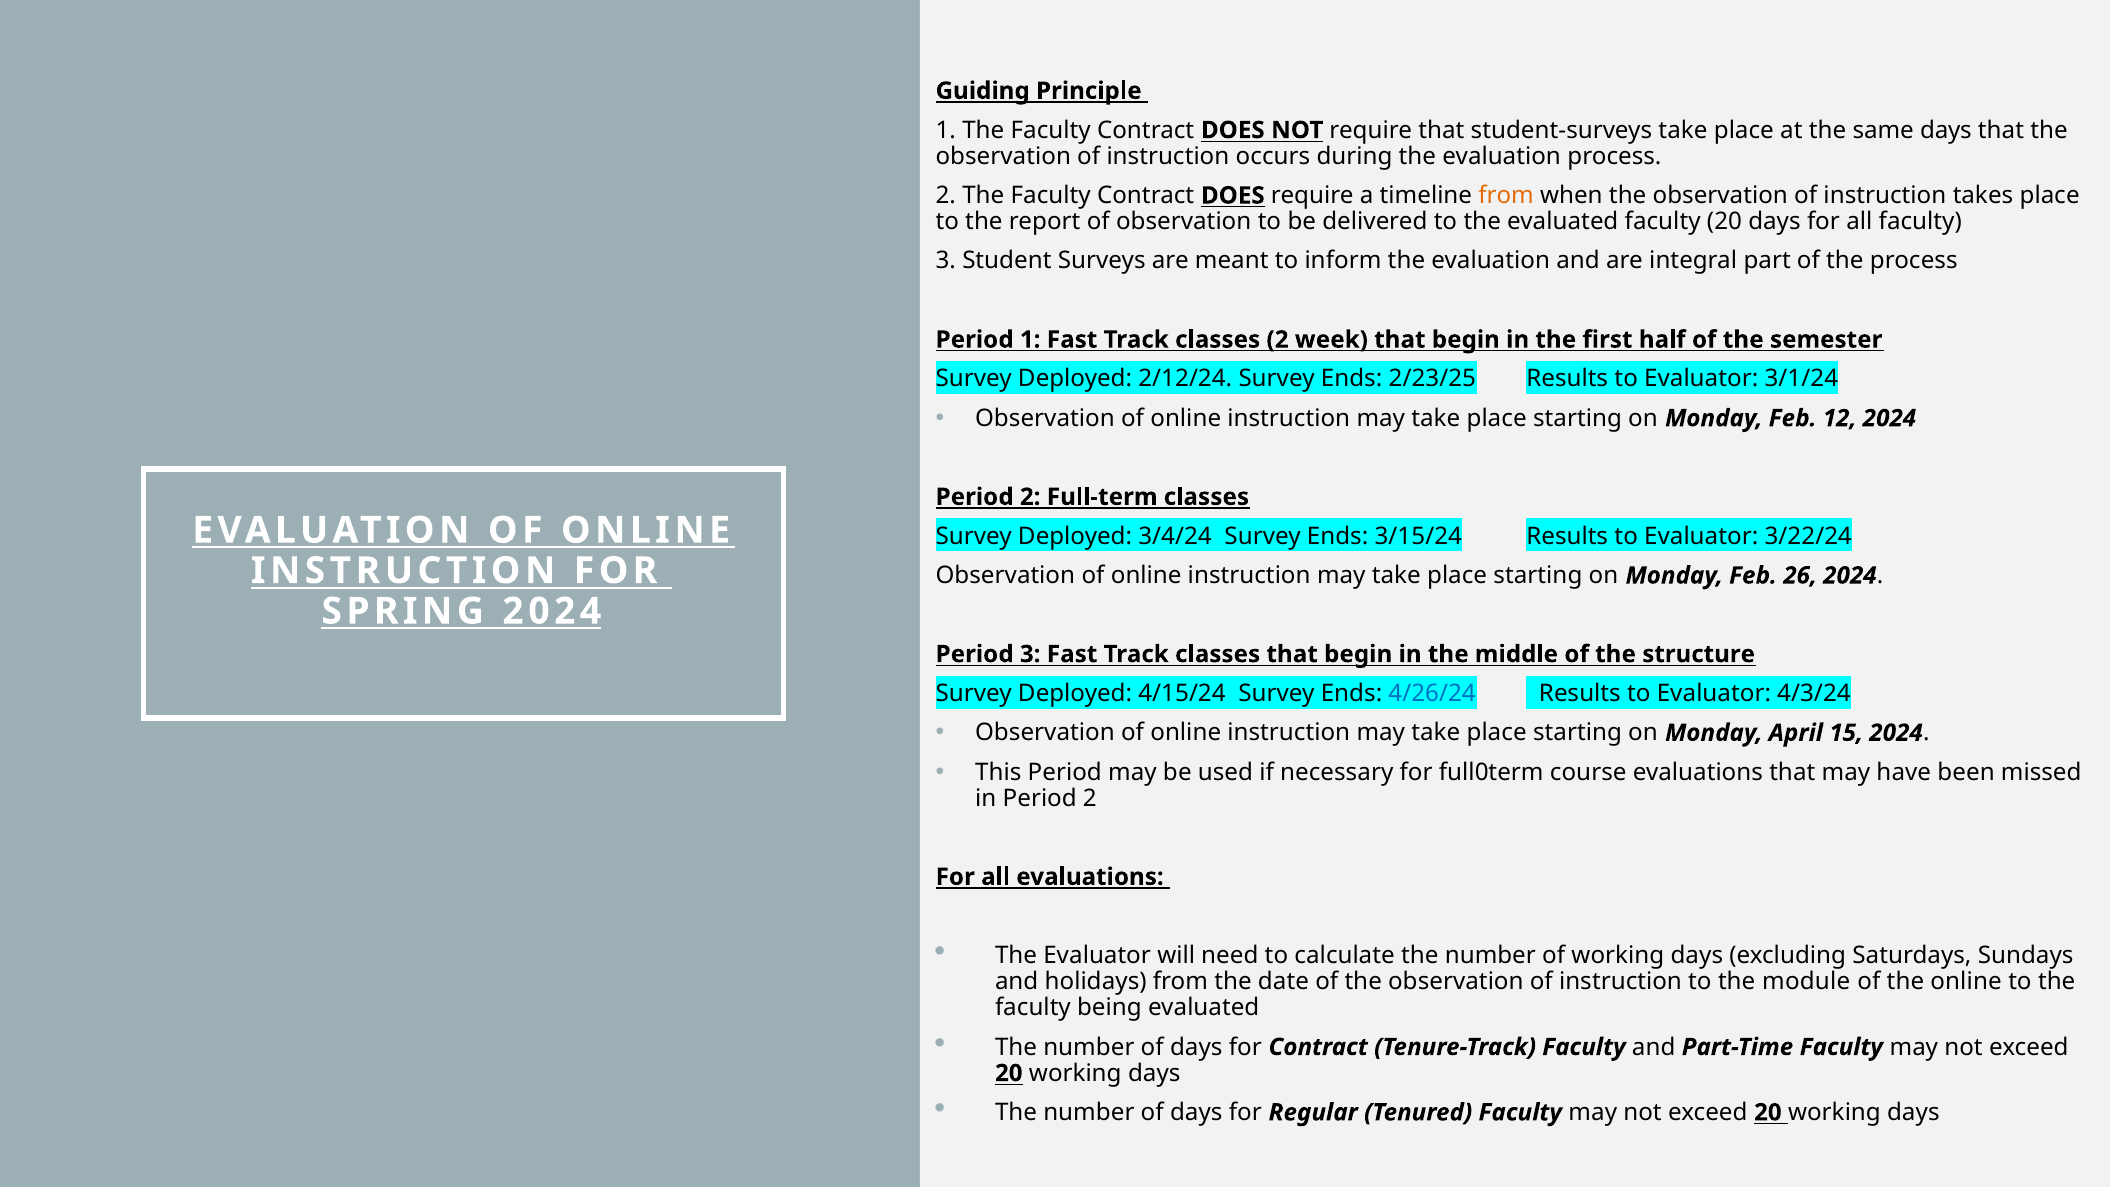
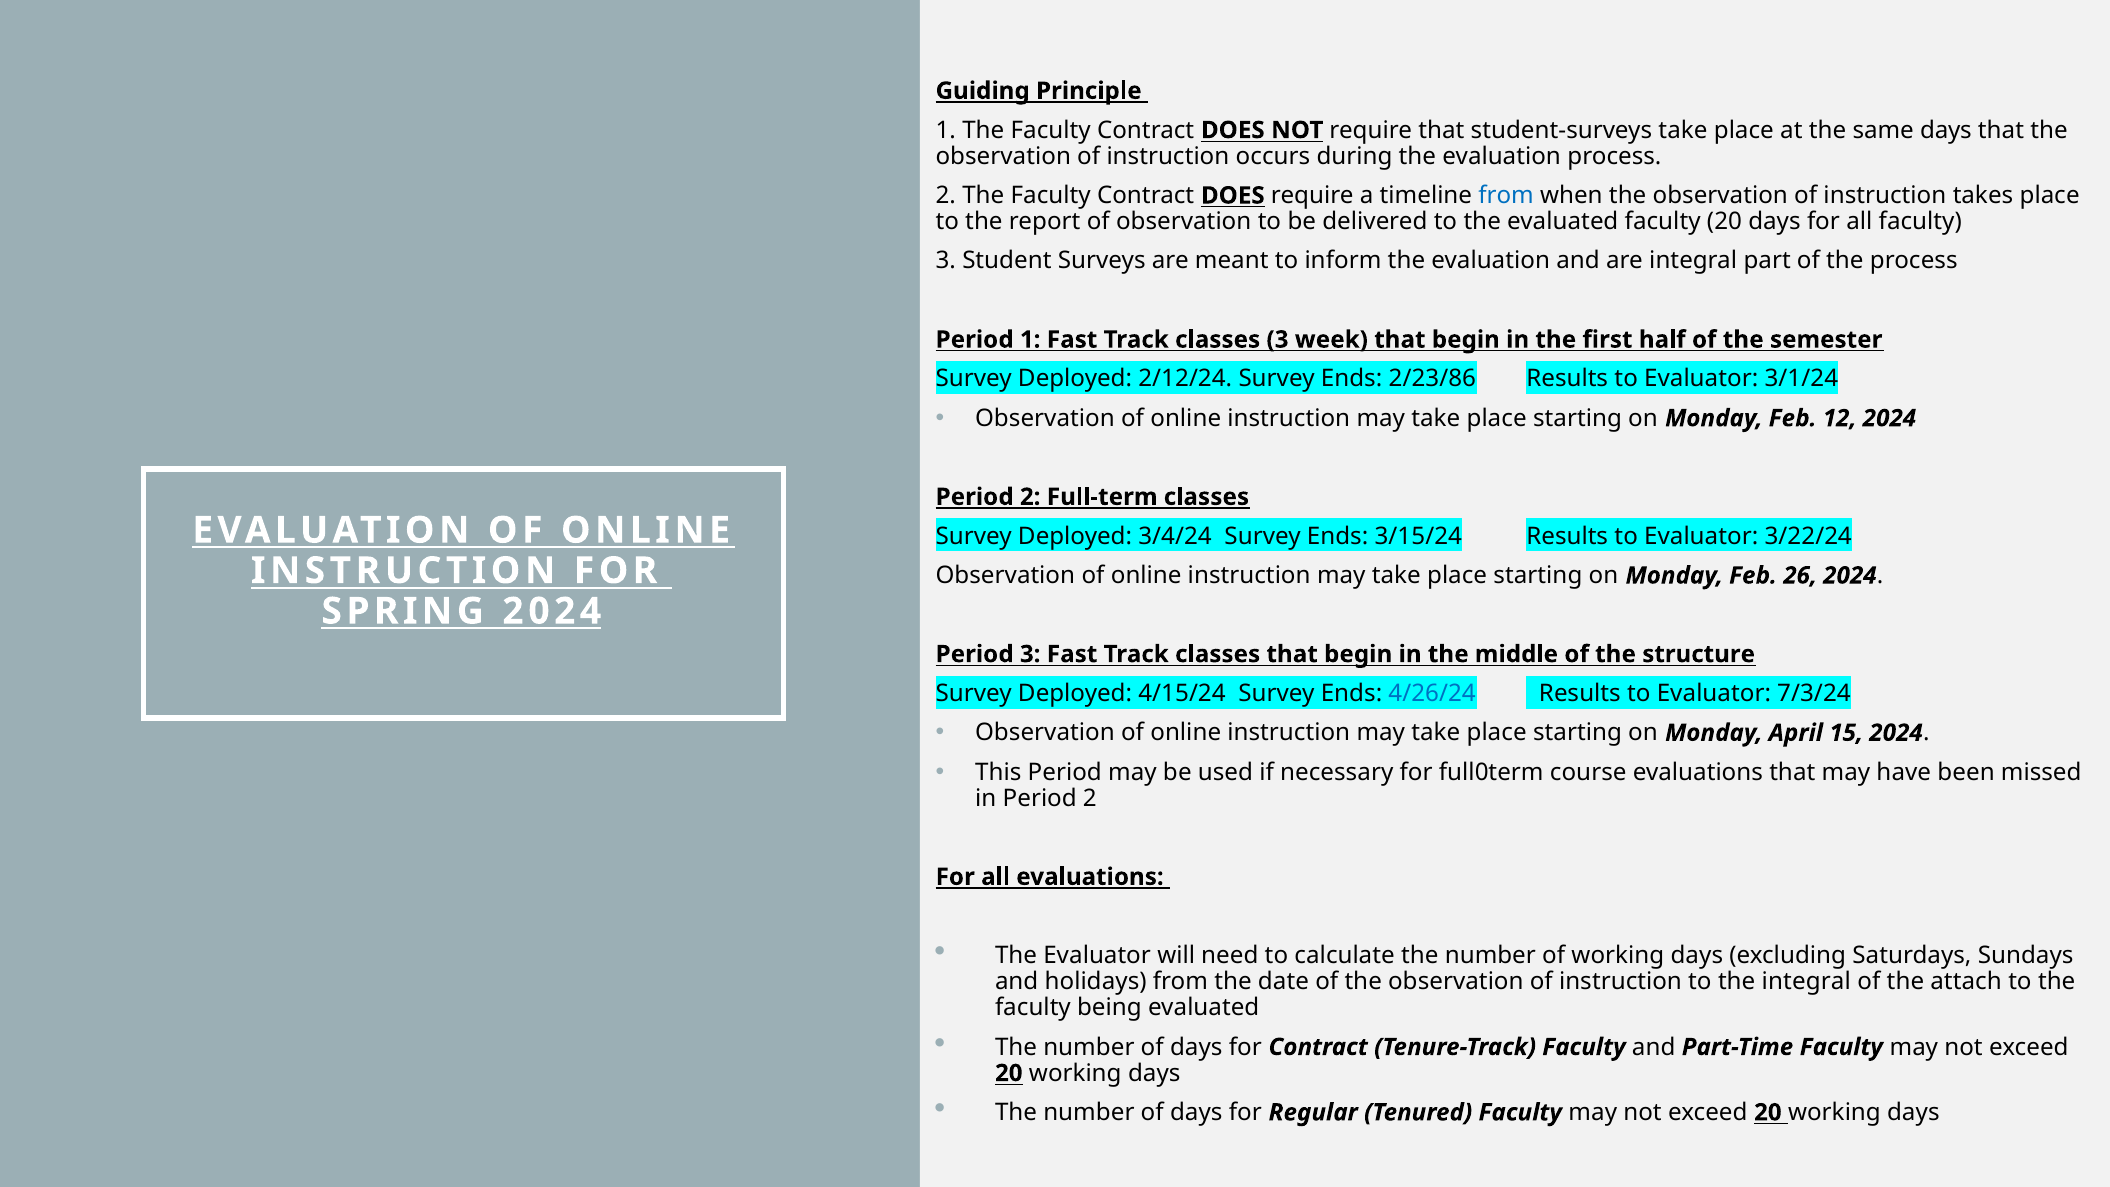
from colour: orange -> blue (1506, 196)
classes 2: 2 -> 3 (1278, 340)
2/23/25: 2/23/25 -> 2/23/86 (1432, 379)
4/3/24: 4/3/24 -> 7/3/24 (1814, 693)
the module: module -> integral (1806, 982)
the online: online -> attach (1966, 982)
